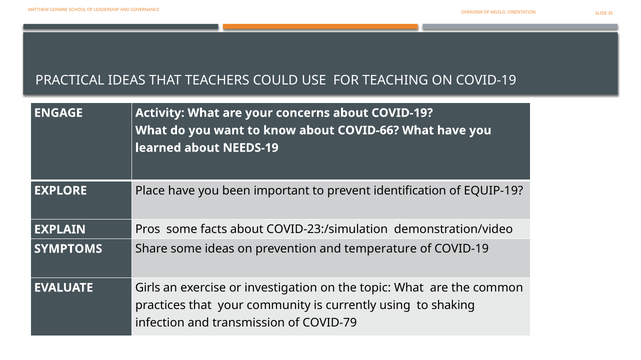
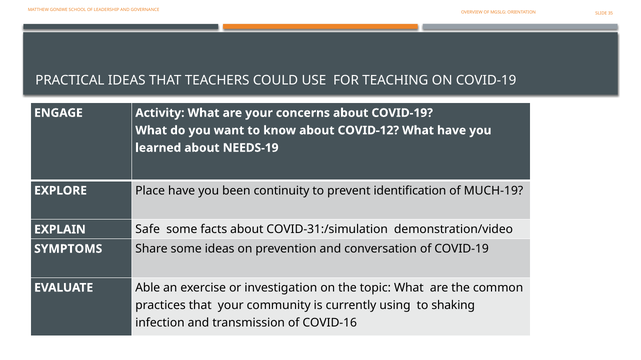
COVID-66: COVID-66 -> COVID-12 (368, 131)
important: important -> continuity (282, 191)
EQUIP-19: EQUIP-19 -> MUCH-19 (493, 191)
Pros: Pros -> Safe (148, 230)
COVID-23:/simulation: COVID-23:/simulation -> COVID-31:/simulation (327, 230)
temperature: temperature -> conversation (381, 249)
Girls: Girls -> Able (148, 288)
COVID-79: COVID-79 -> COVID-16 (330, 323)
